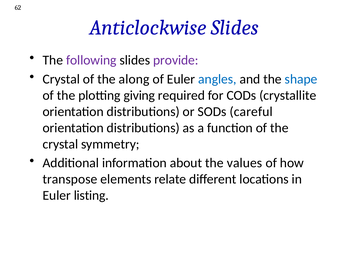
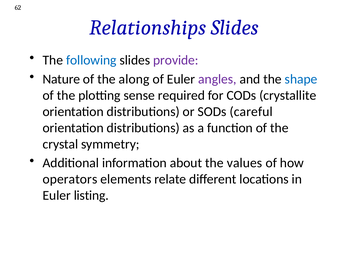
Anticlockwise: Anticlockwise -> Relationships (148, 28)
following colour: purple -> blue (91, 60)
Crystal: Crystal -> Nature (61, 79)
angles colour: blue -> purple (217, 79)
giving: giving -> sense (139, 95)
transpose: transpose -> operators (70, 179)
